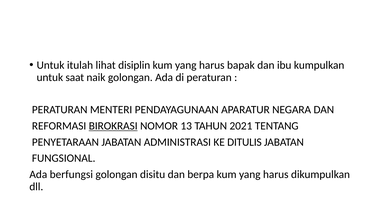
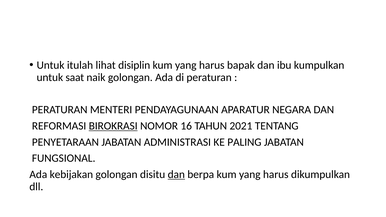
13: 13 -> 16 (186, 126)
DITULIS: DITULIS -> PALING (244, 142)
berfungsi: berfungsi -> kebijakan (71, 175)
dan underline: none -> present (176, 175)
